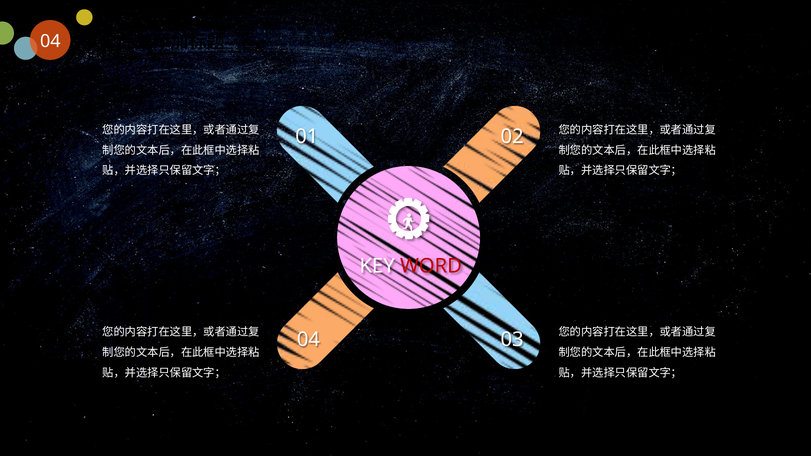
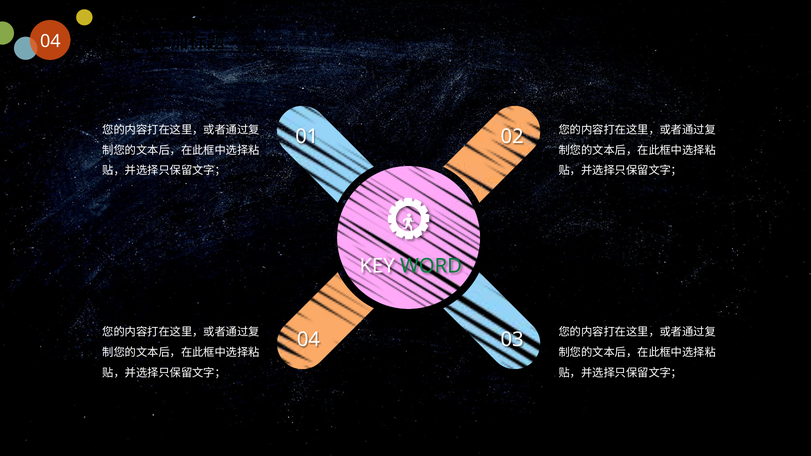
WORD colour: red -> green (431, 266)
